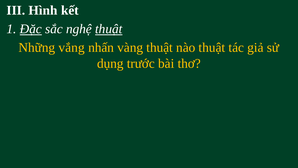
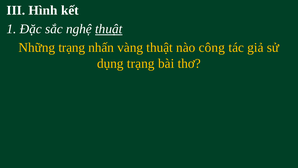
Đặc underline: present -> none (31, 29)
Những vắng: vắng -> trạng (72, 47)
nào thuật: thuật -> công (212, 47)
dụng trước: trước -> trạng (141, 63)
